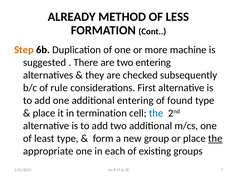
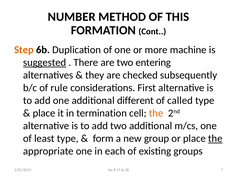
ALREADY: ALREADY -> NUMBER (72, 17)
LESS: LESS -> THIS (177, 17)
suggested underline: none -> present (45, 62)
additional entering: entering -> different (135, 100)
found: found -> called (180, 100)
the colour: blue -> orange (156, 113)
